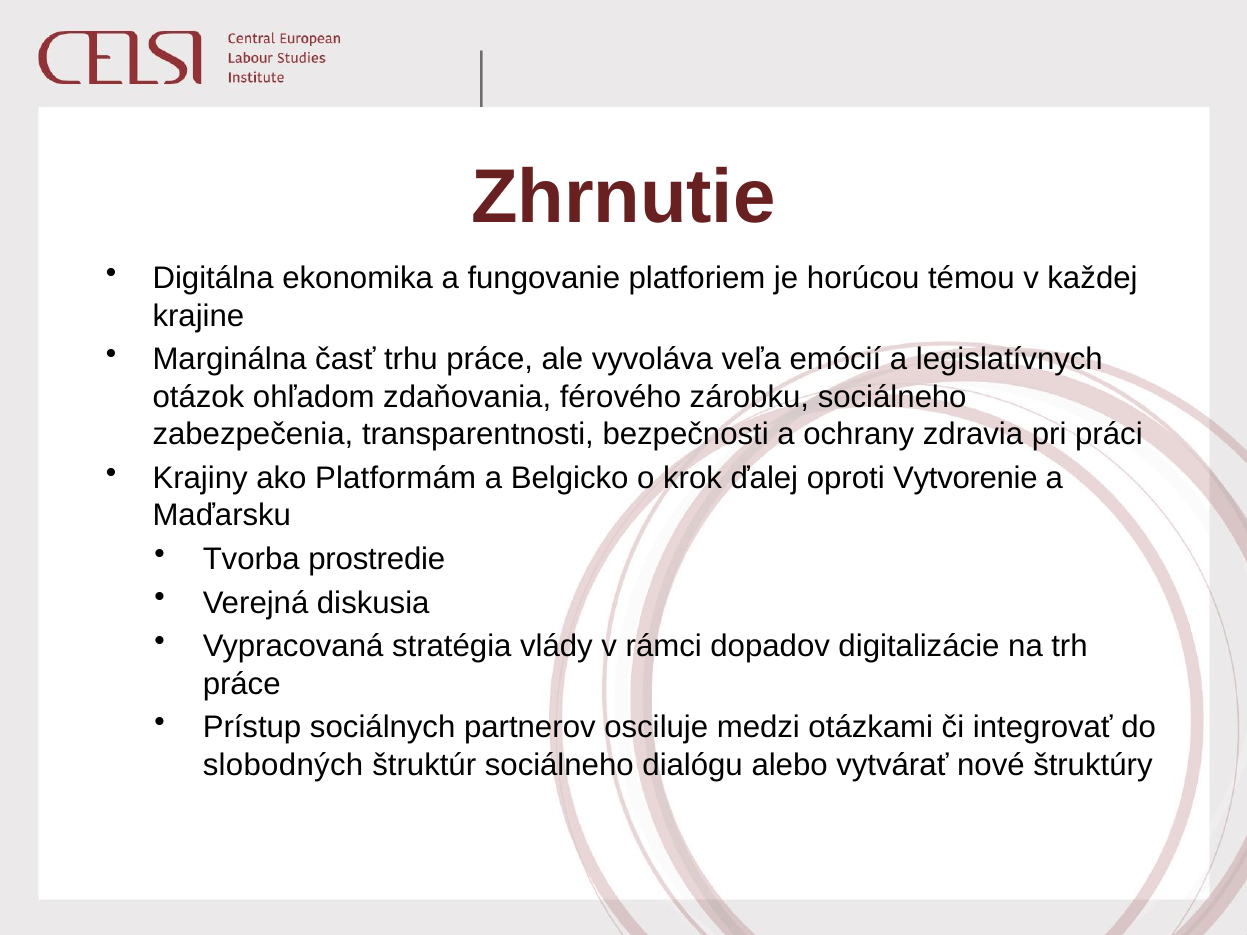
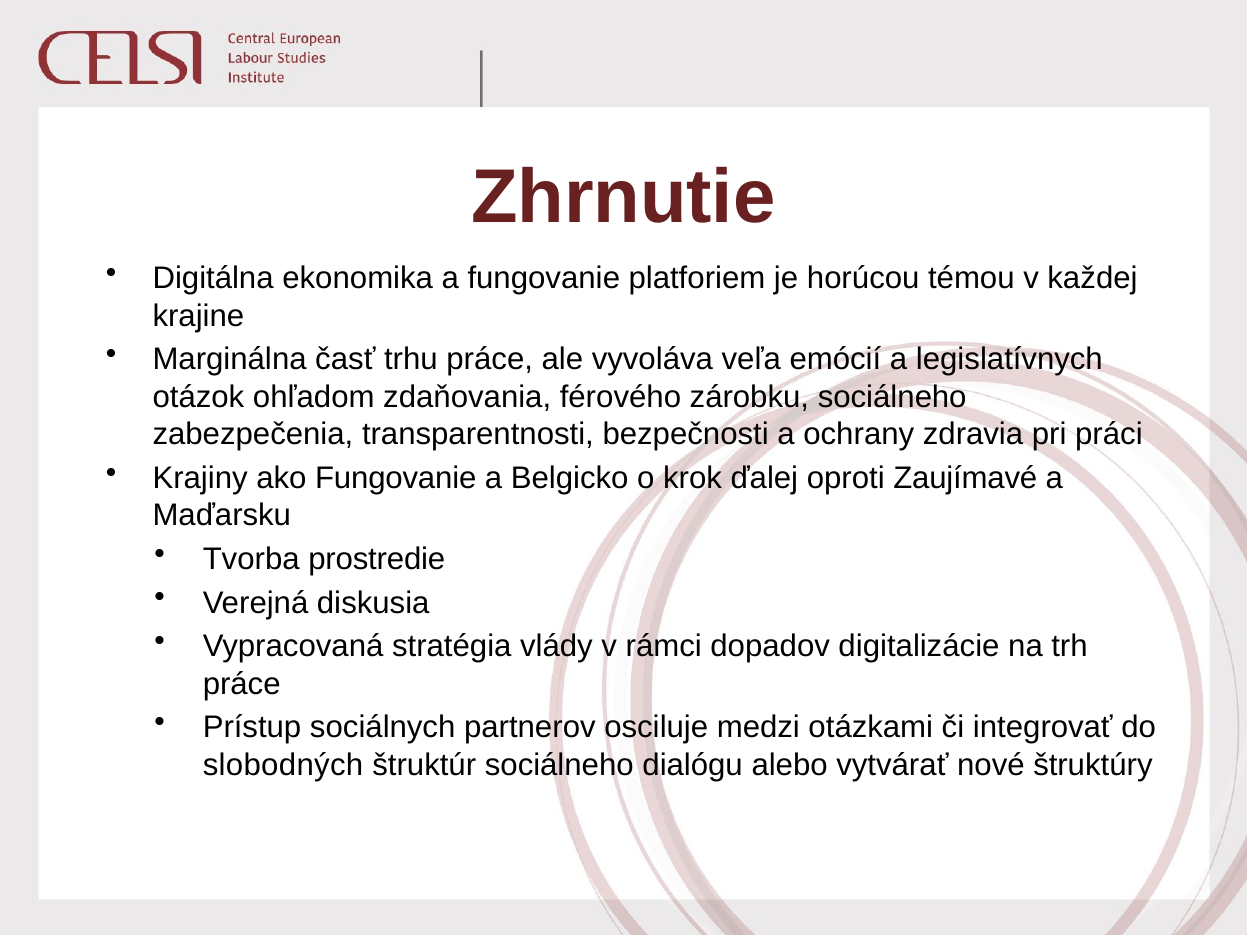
ako Platformám: Platformám -> Fungovanie (396, 478)
Vytvorenie: Vytvorenie -> Zaujímavé (965, 478)
